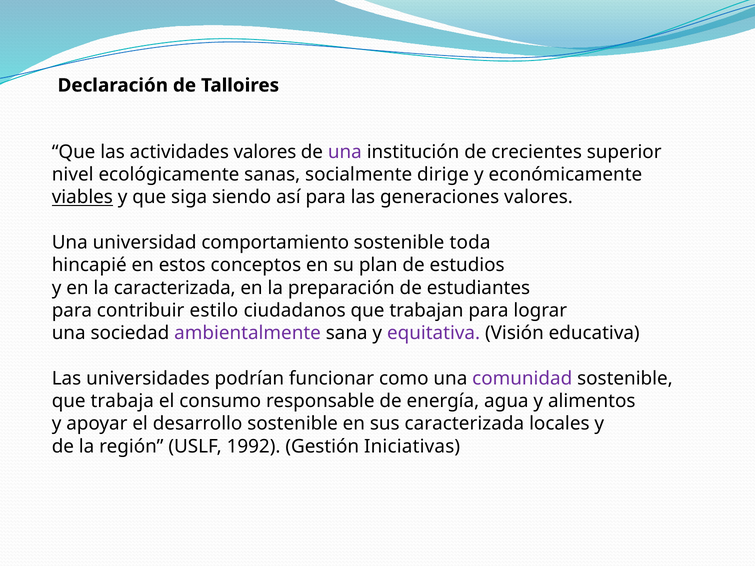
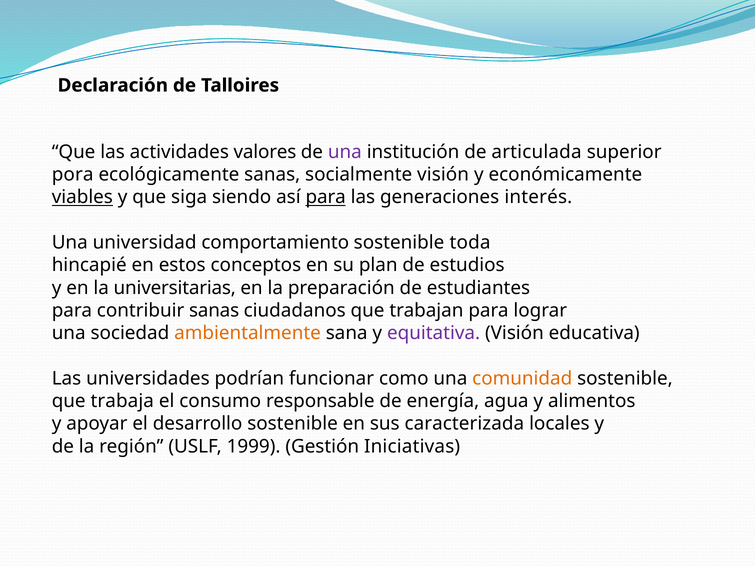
crecientes: crecientes -> articulada (537, 152)
nivel: nivel -> pora (73, 175)
socialmente dirige: dirige -> visión (443, 175)
para underline: none -> present (326, 197)
generaciones valores: valores -> interés (538, 197)
la caracterizada: caracterizada -> universitarias (175, 288)
contribuir estilo: estilo -> sanas (214, 311)
ambientalmente colour: purple -> orange (248, 333)
comunidad colour: purple -> orange (522, 379)
1992: 1992 -> 1999 (254, 446)
